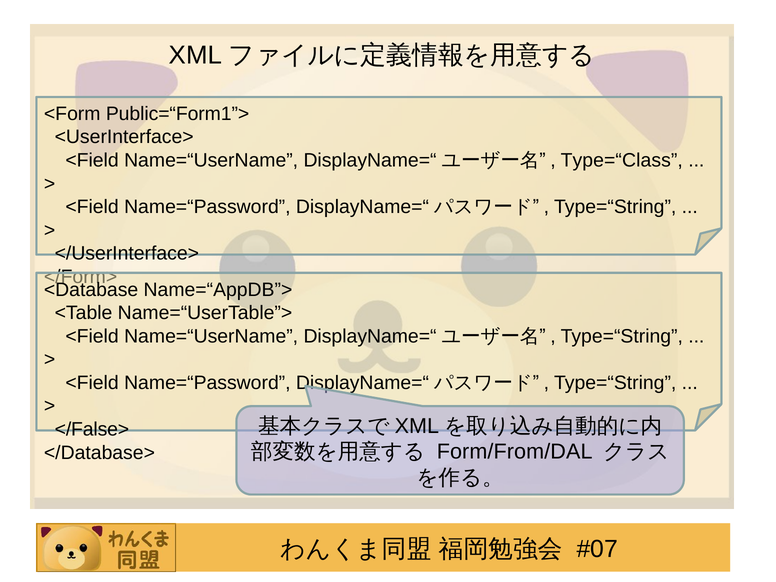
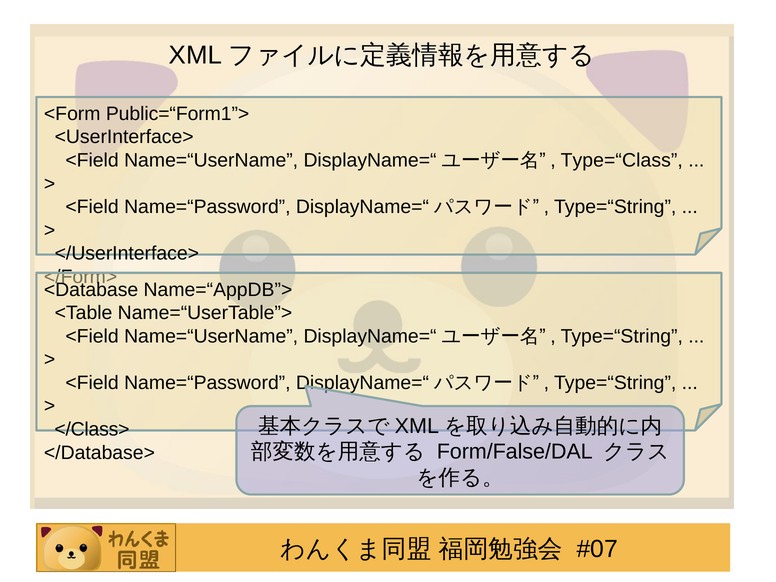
</False>: </False> -> </Class> (92, 429)
Form/From/DAL: Form/From/DAL -> Form/False/DAL (515, 452)
